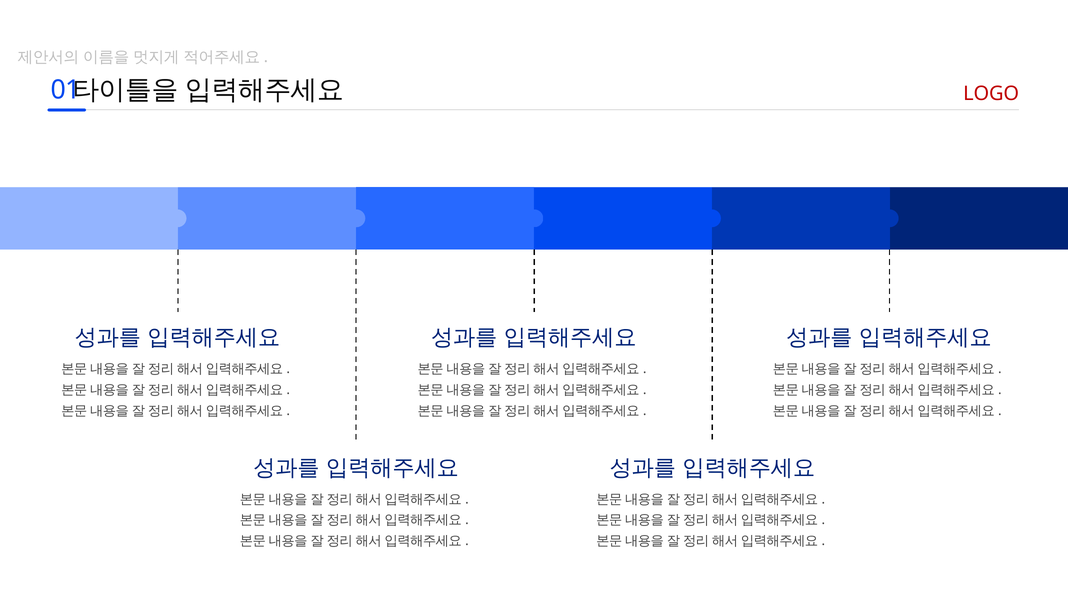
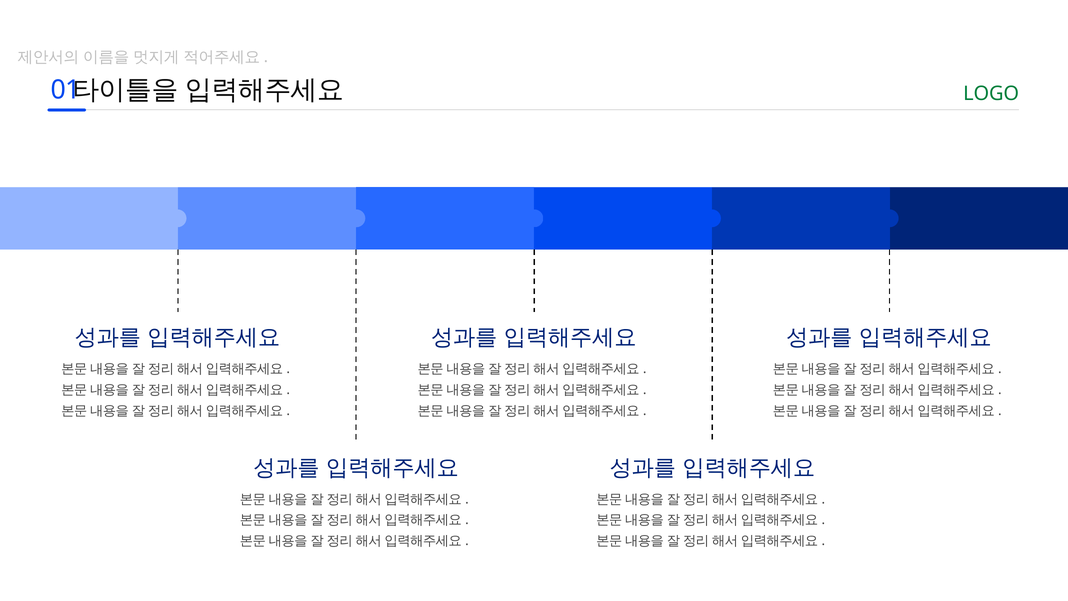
LOGO colour: red -> green (991, 94)
